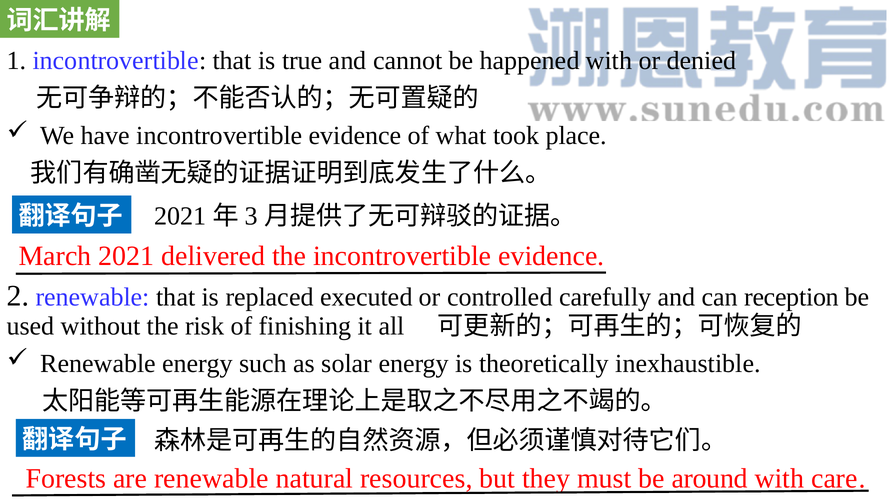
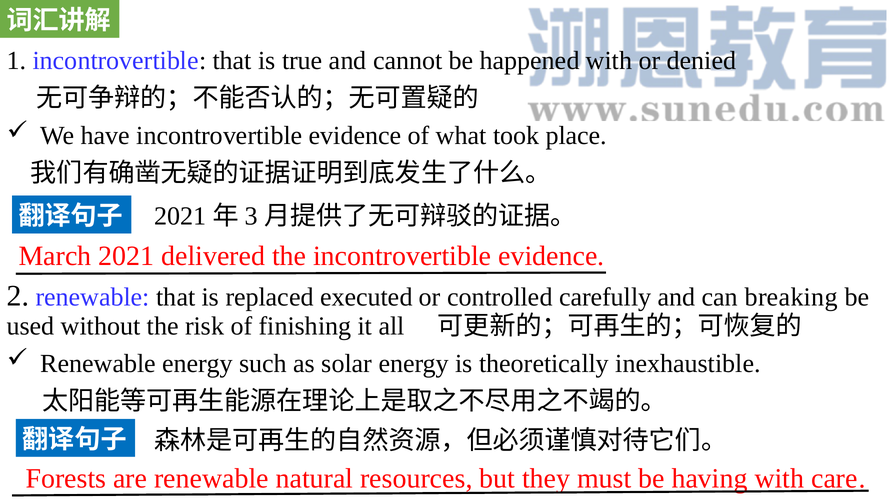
reception: reception -> breaking (791, 297)
around: around -> having (710, 478)
